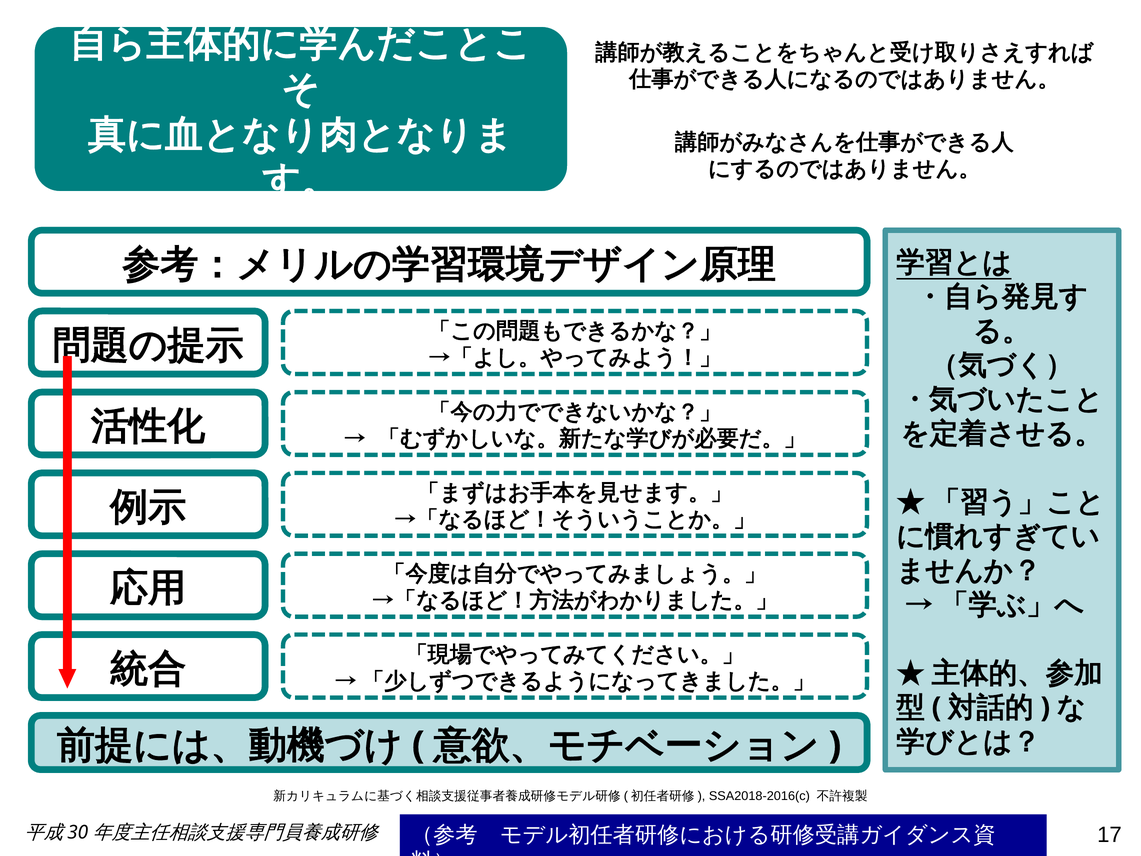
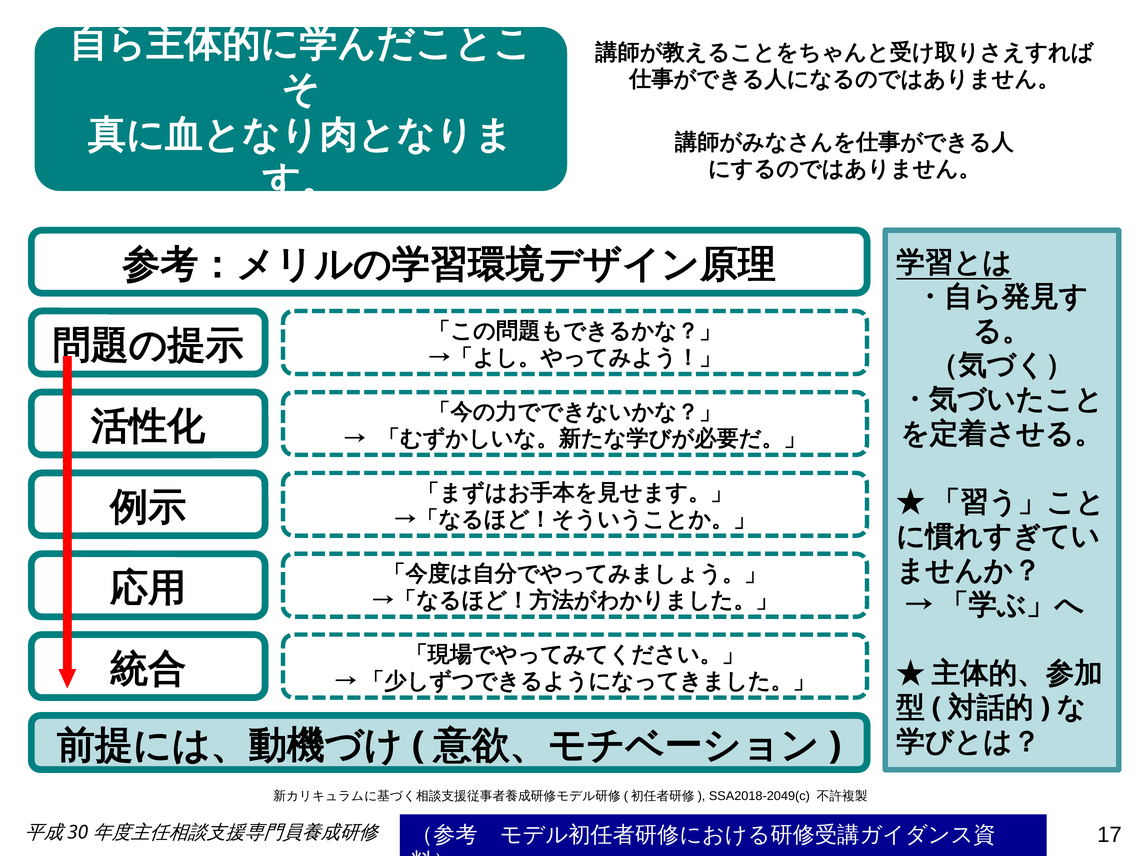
SSA2018-2016(c: SSA2018-2016(c -> SSA2018-2049(c (759, 796)
